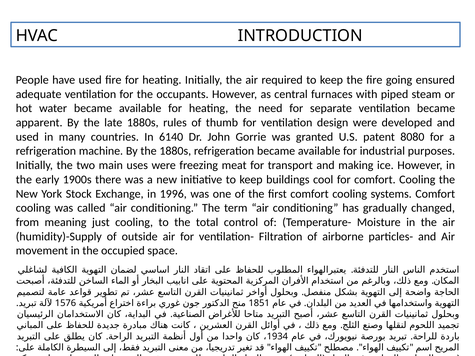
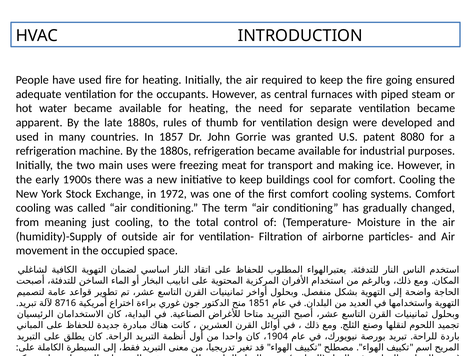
6140: 6140 -> 1857 (171, 137)
1996: 1996 -> 1972 (173, 194)
1576: 1576 -> 8716 (65, 303)
1934: 1934 -> 1904 (277, 337)
